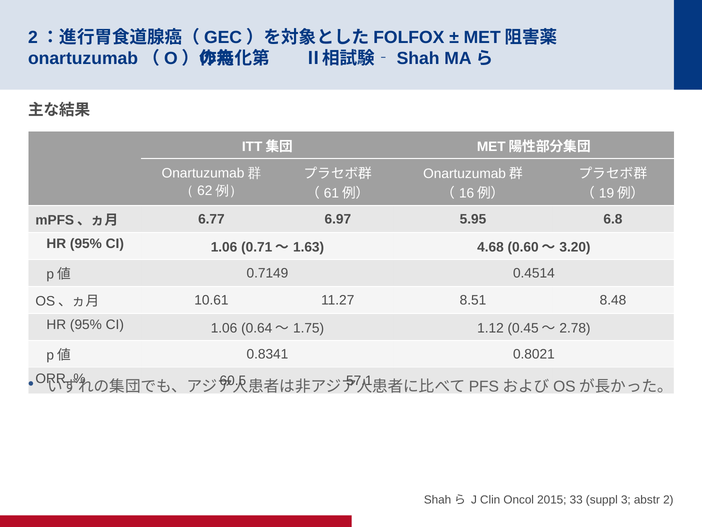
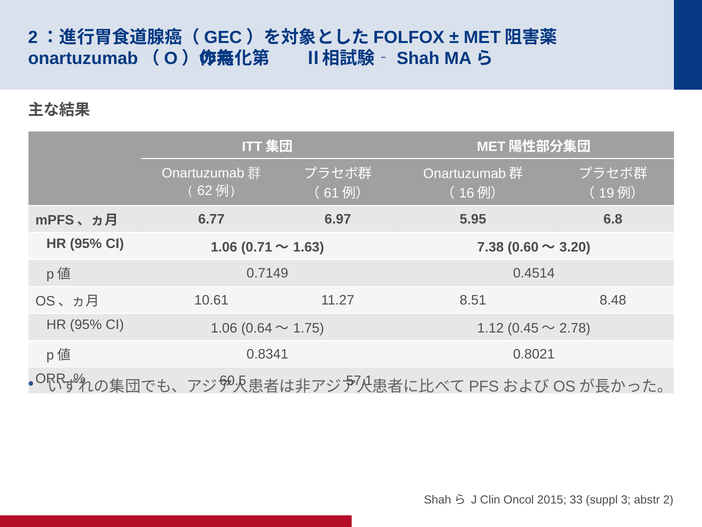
4.68: 4.68 -> 7.38 (490, 247)
